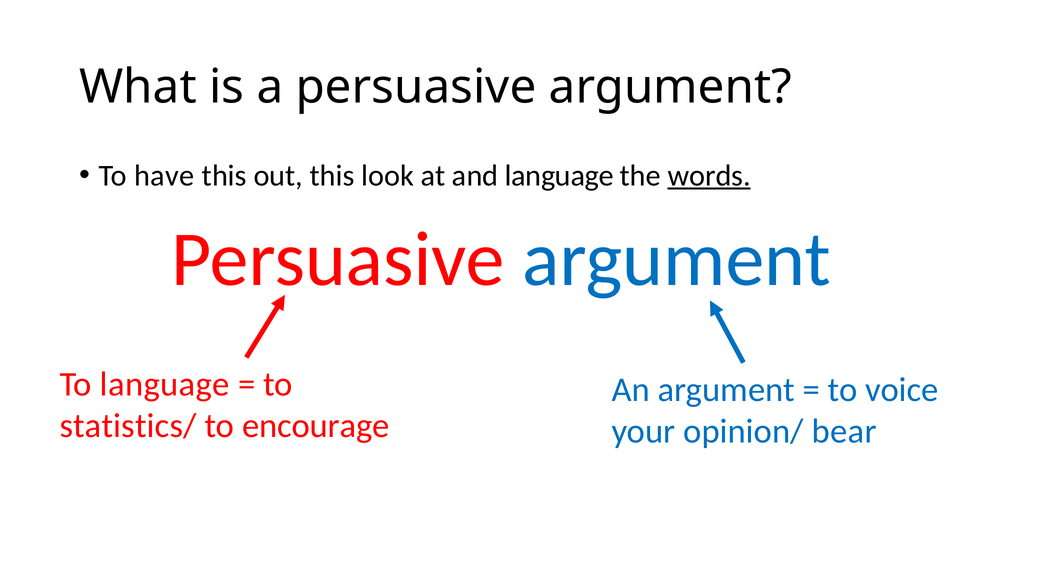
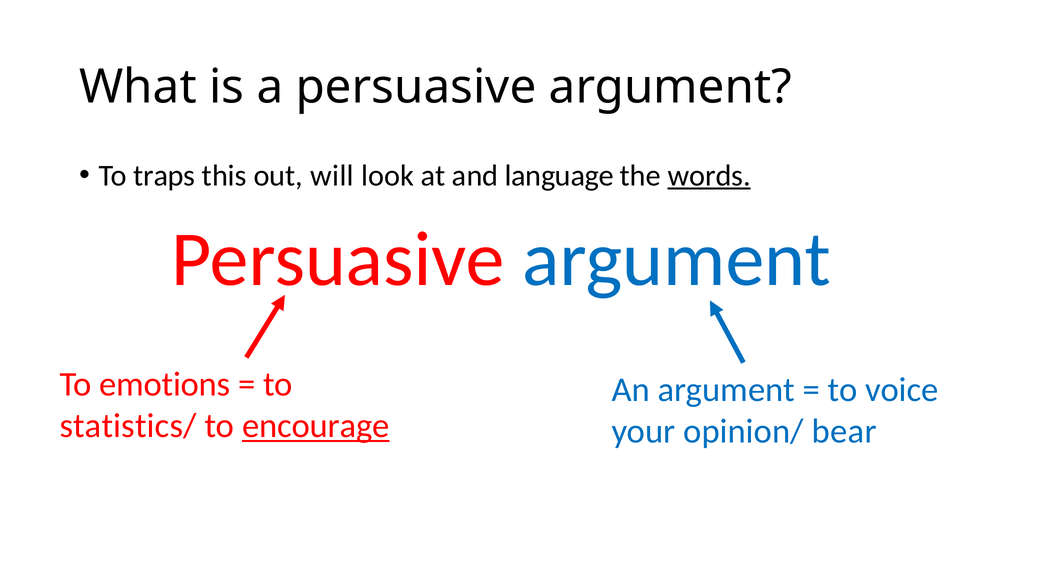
have: have -> traps (164, 176)
out this: this -> will (332, 176)
To language: language -> emotions (165, 385)
encourage underline: none -> present (316, 426)
